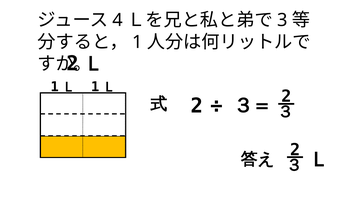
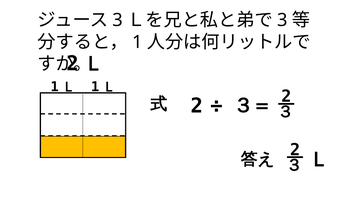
4: 4 -> 3 (118, 20)
